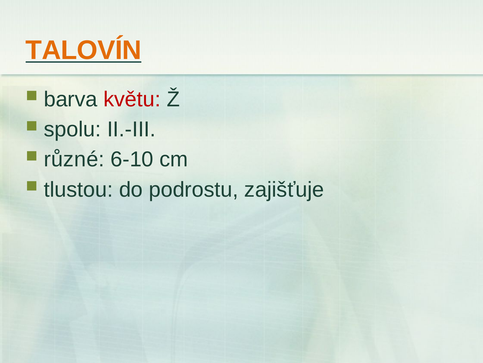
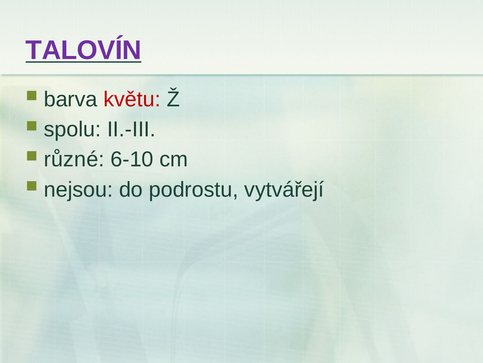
TALOVÍN colour: orange -> purple (84, 50)
tlustou: tlustou -> nejsou (78, 189)
zajišťuje: zajišťuje -> vytvářejí (284, 189)
